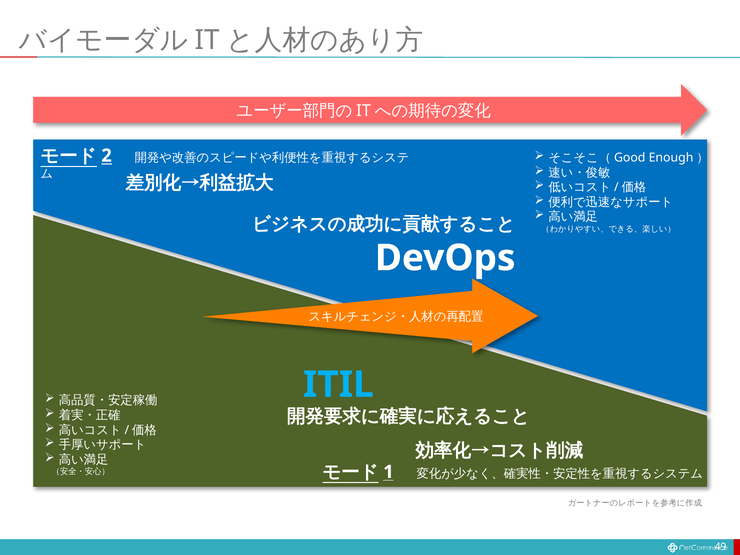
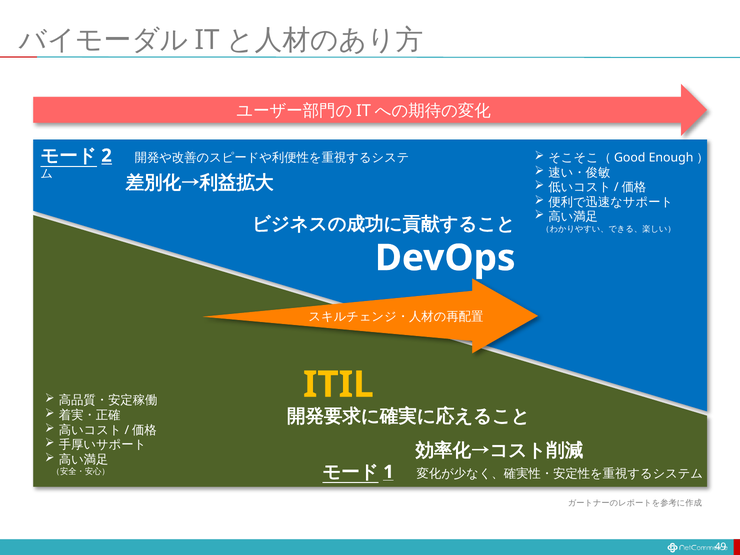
ITIL colour: light blue -> yellow (338, 385)
